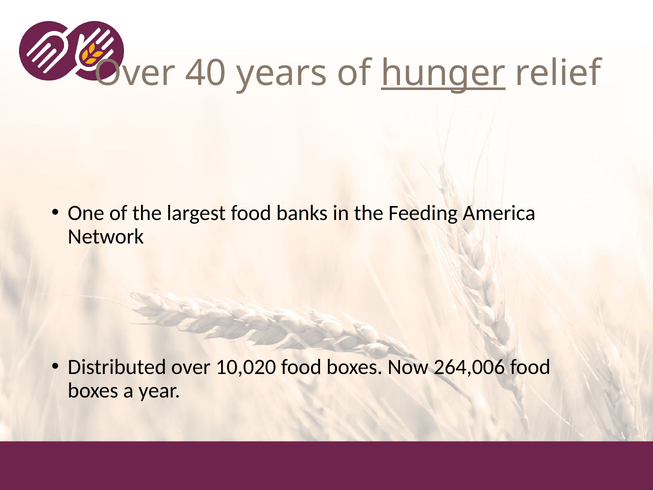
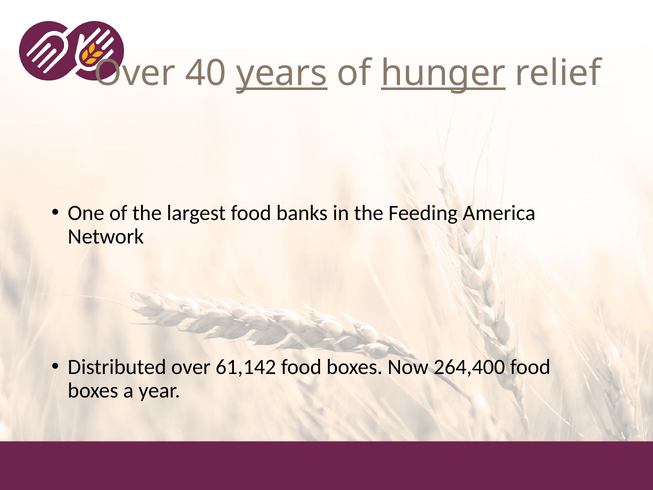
years underline: none -> present (282, 73)
10,020: 10,020 -> 61,142 (246, 367)
264,006: 264,006 -> 264,400 (469, 367)
